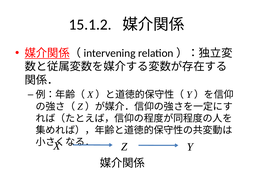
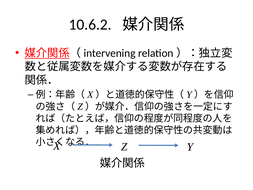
15.1.2: 15.1.2 -> 10.6.2 (90, 24)
